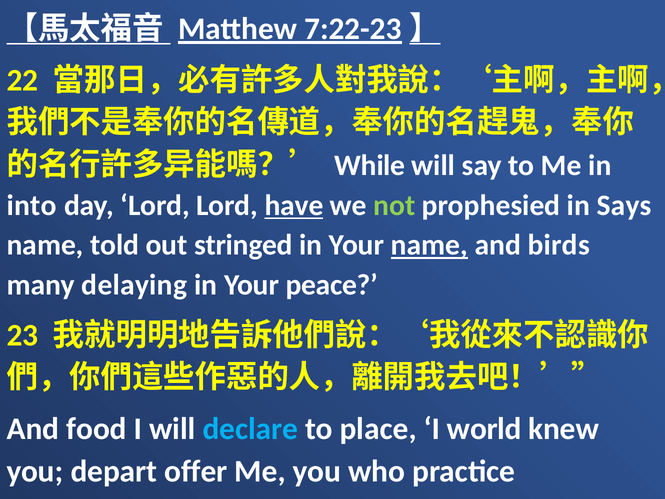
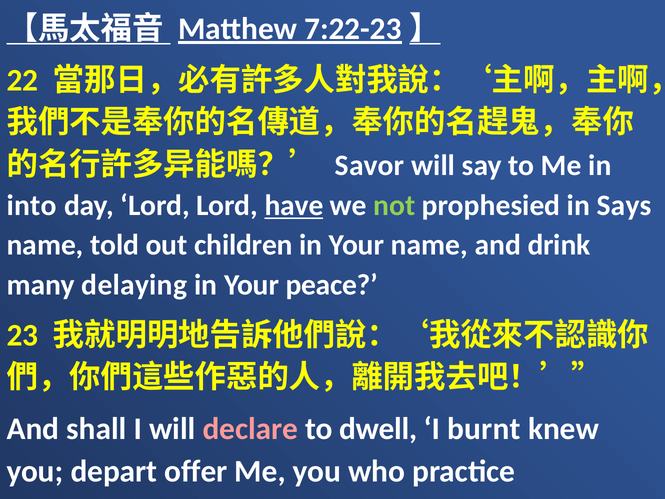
While: While -> Savor (370, 165)
stringed: stringed -> children (243, 245)
name underline: present -> none (429, 245)
birds: birds -> drink (559, 245)
food: food -> shall (96, 429)
declare colour: light blue -> pink (250, 429)
place: place -> dwell (378, 429)
world: world -> burnt (484, 429)
